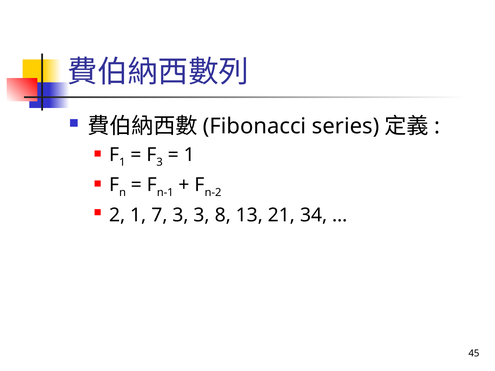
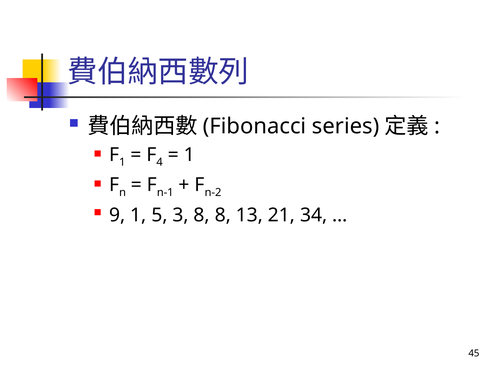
3: 3 -> 4 (160, 162)
2: 2 -> 9 (117, 215)
7: 7 -> 5 (159, 215)
3 3: 3 -> 8 (202, 215)
